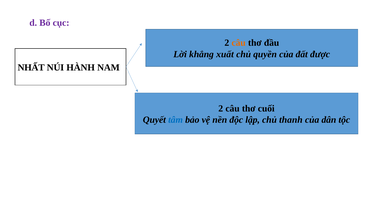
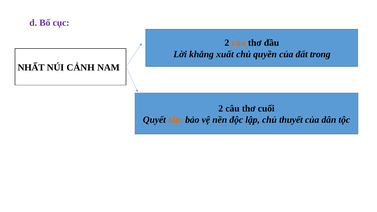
được: được -> trong (320, 54)
HÀNH: HÀNH -> CẢNH (81, 67)
tâm colour: blue -> orange (176, 120)
thanh: thanh -> thuyết (291, 120)
